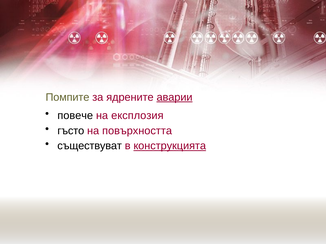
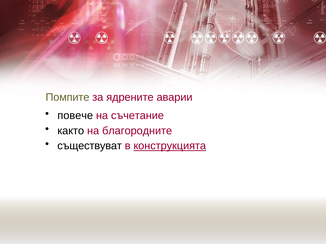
аварии underline: present -> none (175, 97)
експлозия: експлозия -> съчетание (137, 116)
гъсто: гъсто -> както (71, 131)
повърхността: повърхността -> благородните (137, 131)
